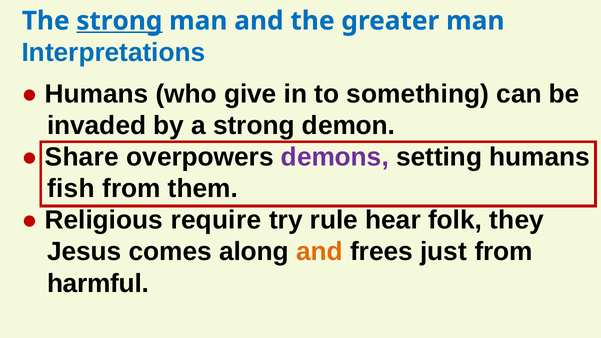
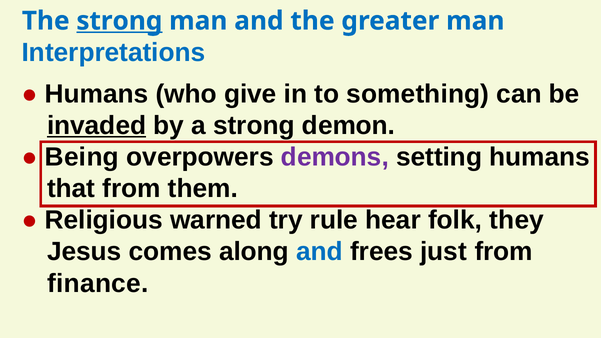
invaded underline: none -> present (97, 126)
Share: Share -> Being (82, 157)
fish: fish -> that (71, 189)
require: require -> warned (216, 220)
and colour: orange -> blue (320, 252)
harmful: harmful -> finance (98, 283)
